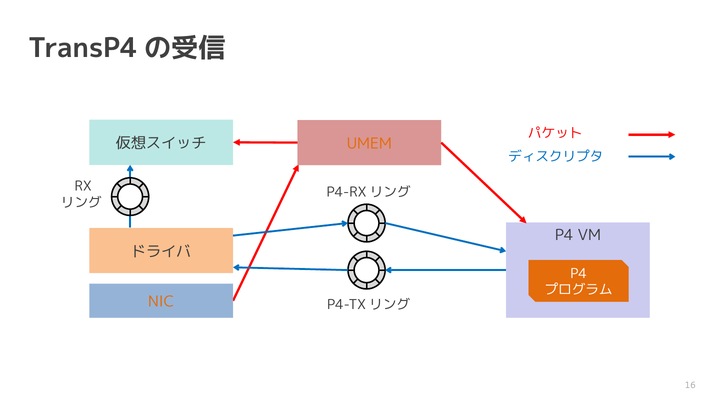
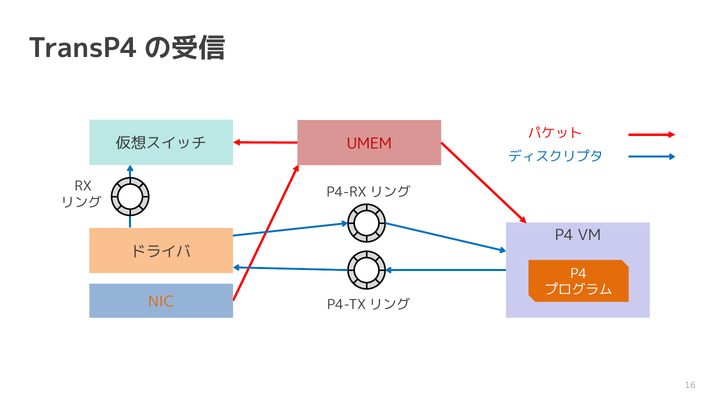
UMEM colour: orange -> red (369, 144)
